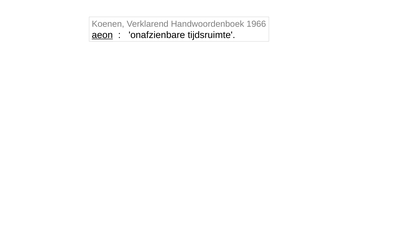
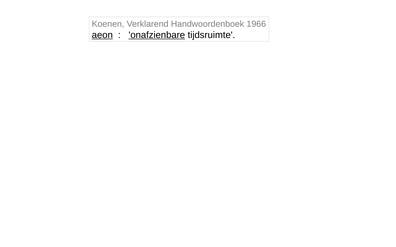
onafzienbare underline: none -> present (157, 35)
